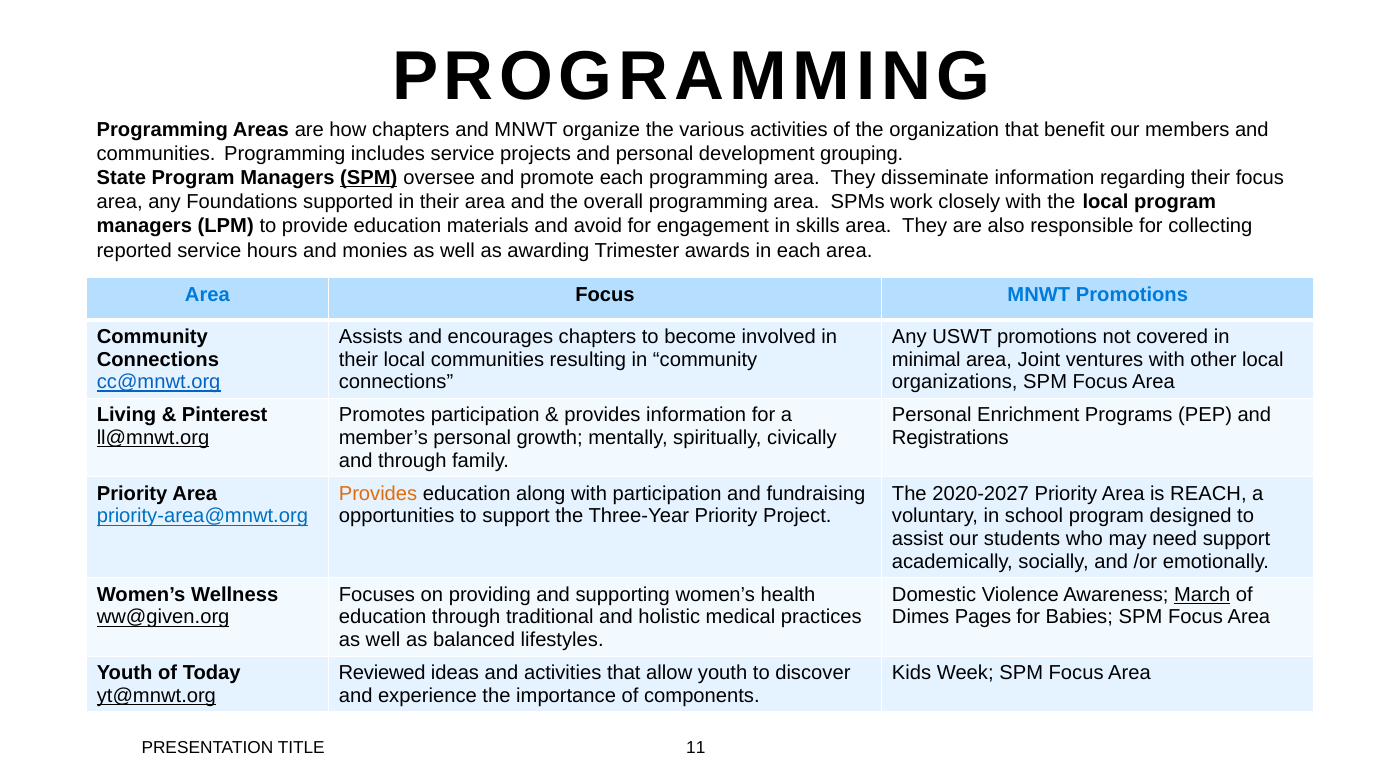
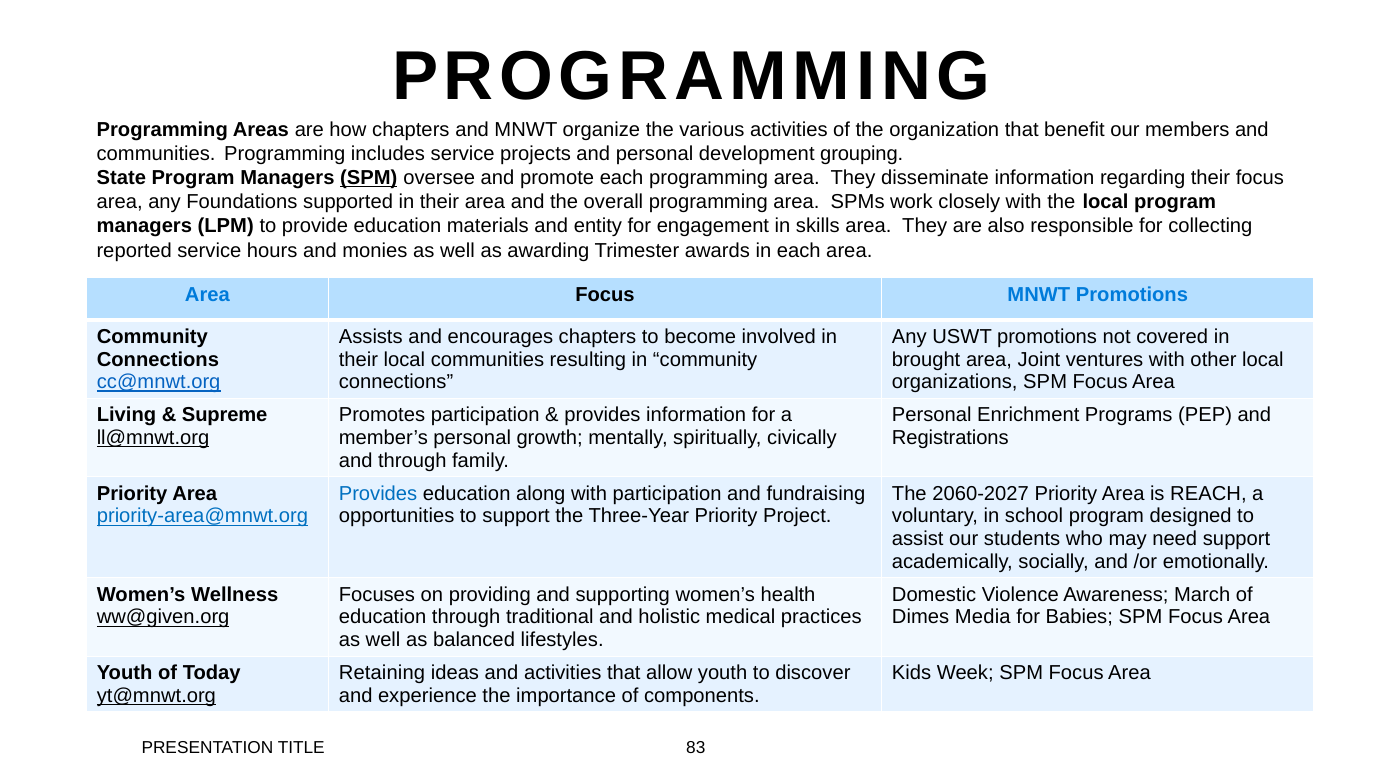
avoid: avoid -> entity (598, 226)
minimal: minimal -> brought (926, 359)
Pinterest: Pinterest -> Supreme (225, 415)
Provides colour: orange -> blue (378, 494)
2020-2027: 2020-2027 -> 2060-2027 (981, 494)
March underline: present -> none (1202, 595)
Pages: Pages -> Media (983, 617)
Reviewed: Reviewed -> Retaining (382, 673)
11: 11 -> 83 (696, 748)
